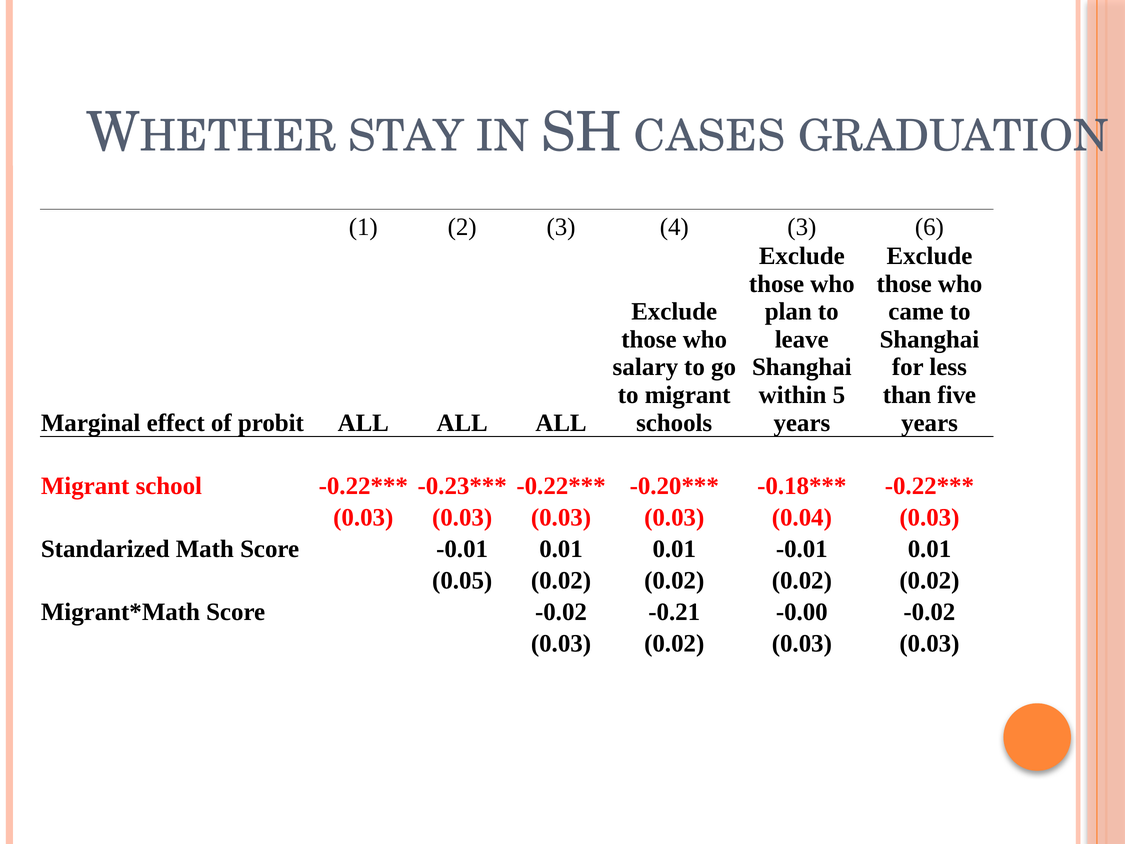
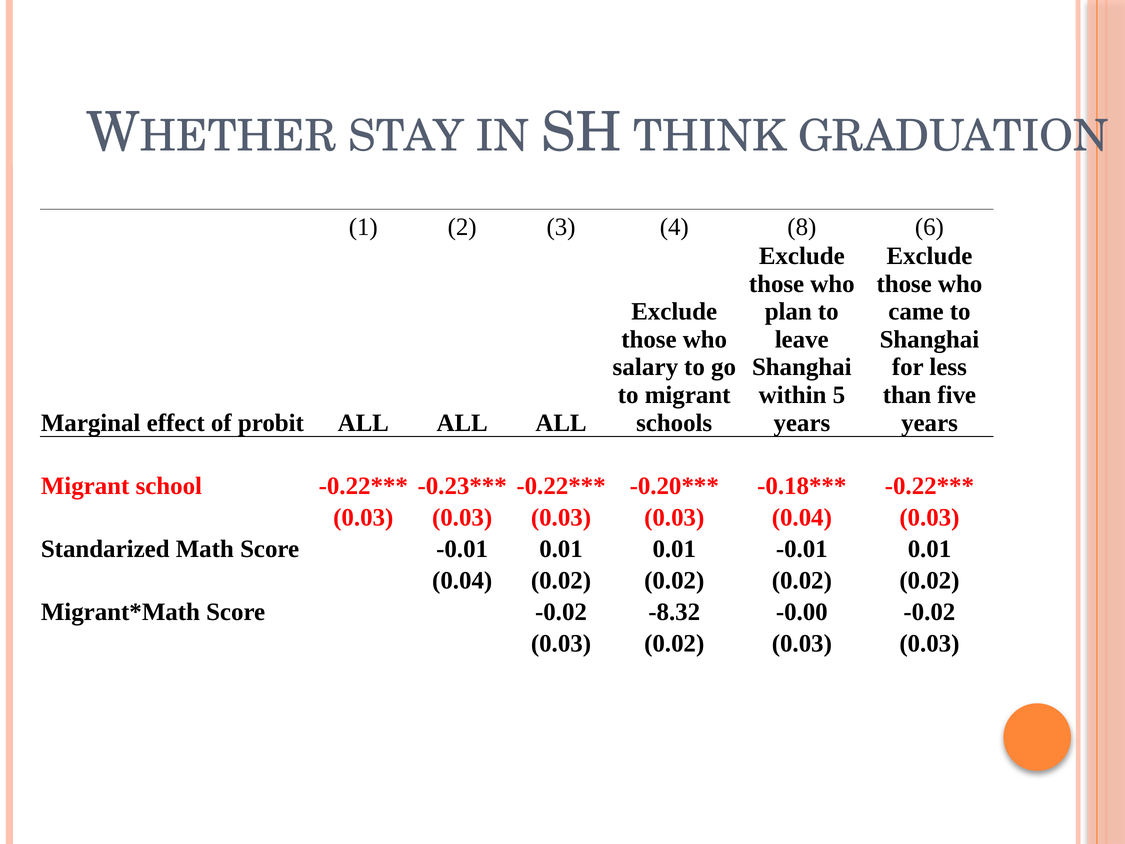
CASES: CASES -> THINK (710, 136)
4 3: 3 -> 8 (802, 227)
0.05: 0.05 -> 0.04 (462, 580)
-0.21: -0.21 -> -8.32 (674, 612)
